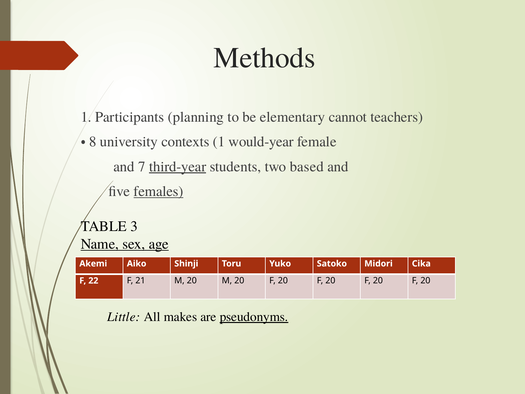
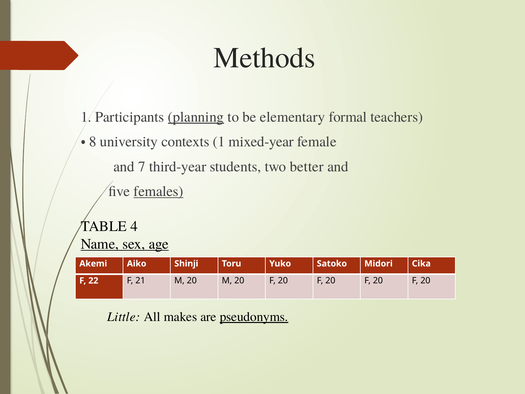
planning underline: none -> present (196, 117)
cannot: cannot -> formal (348, 117)
would-year: would-year -> mixed-year (261, 142)
third-year underline: present -> none (178, 166)
based: based -> better (307, 166)
3: 3 -> 4 (134, 226)
